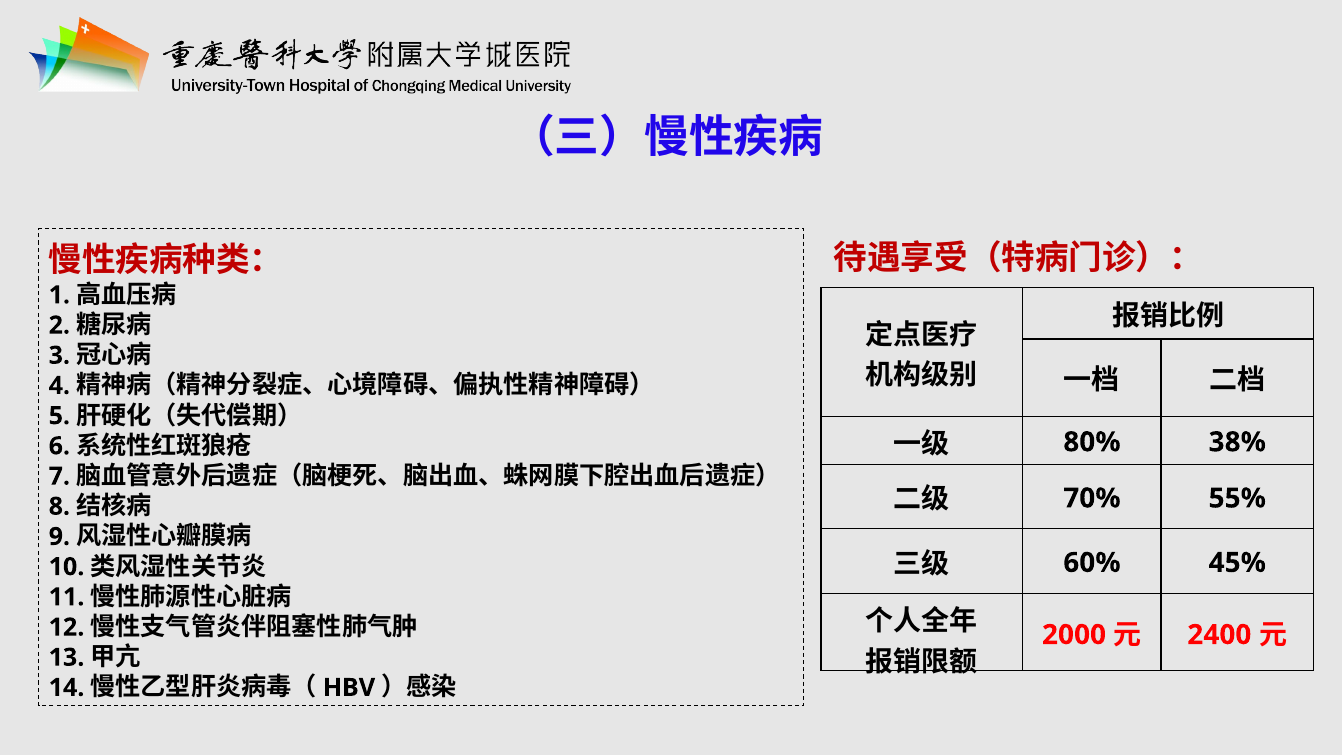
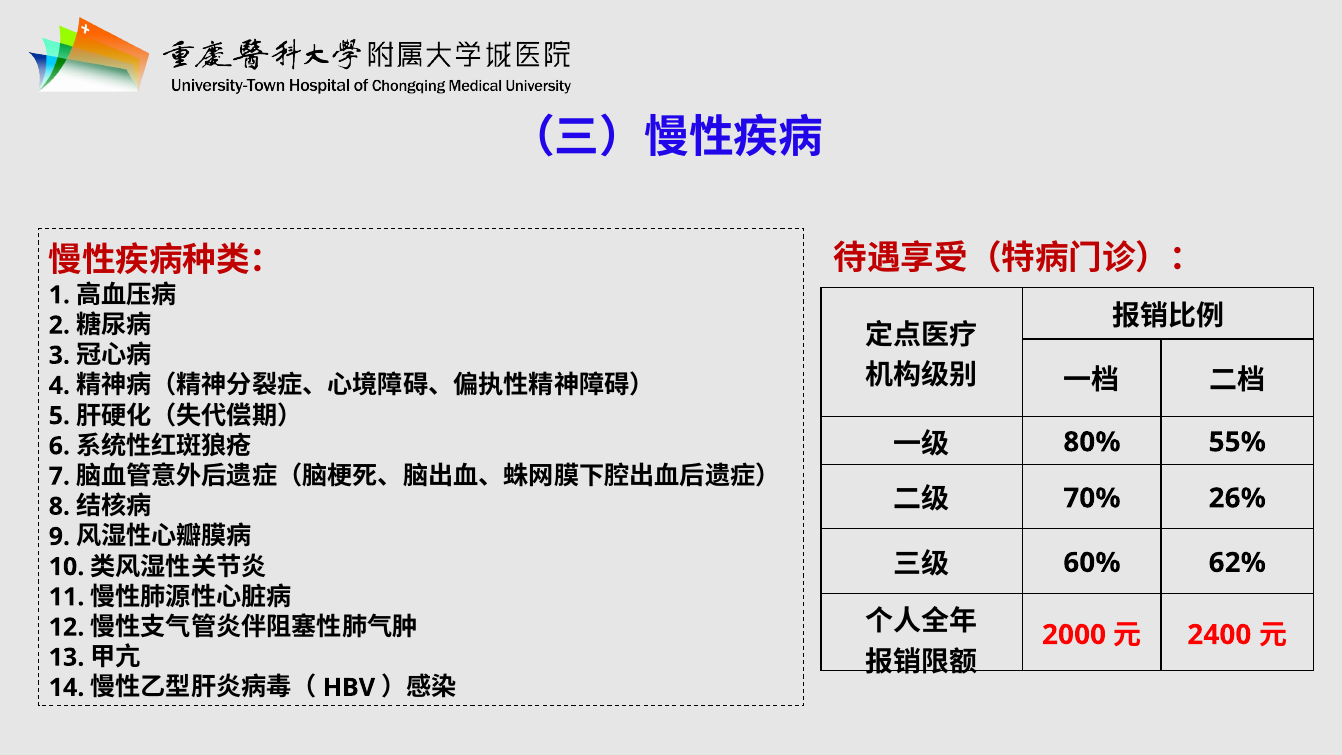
38%: 38% -> 55% (1237, 442)
55%: 55% -> 26% (1237, 498)
45%: 45% -> 62% (1237, 563)
